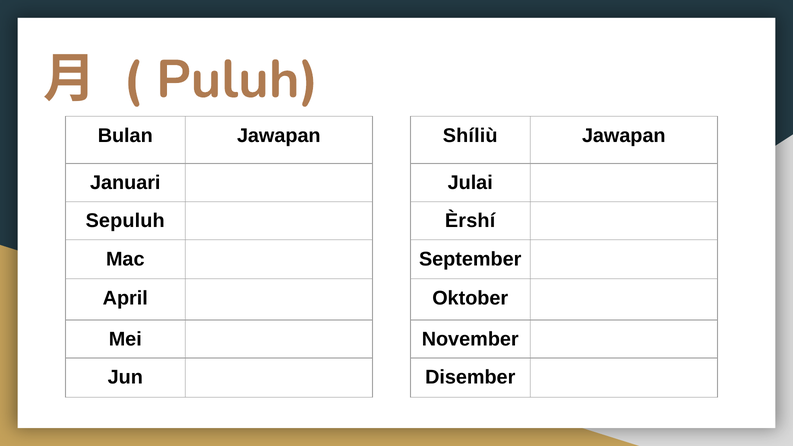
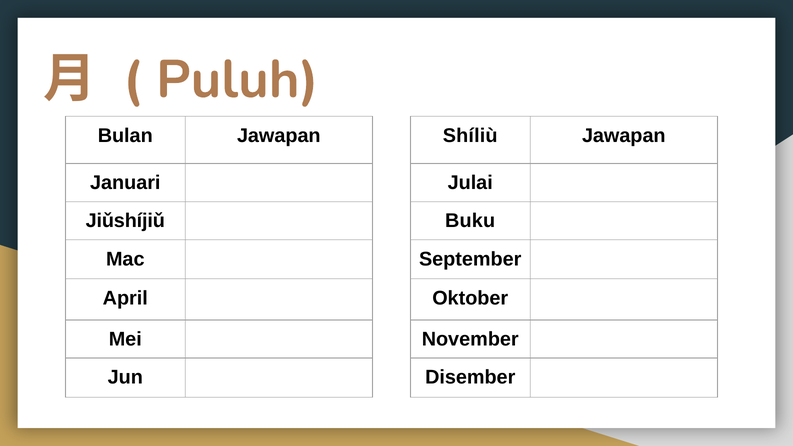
Sepuluh: Sepuluh -> Jiǔshíjiǔ (125, 221)
Èrshí: Èrshí -> Buku (470, 221)
